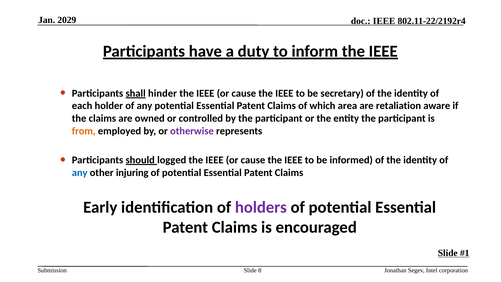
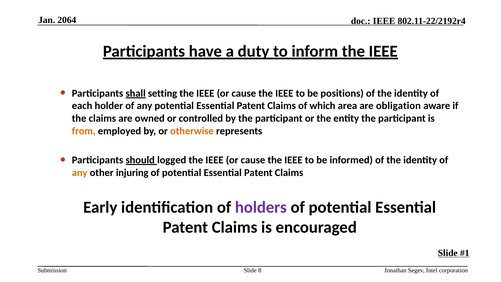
2029: 2029 -> 2064 (67, 20)
hinder: hinder -> setting (163, 93)
secretary: secretary -> positions (342, 93)
retaliation: retaliation -> obligation (398, 106)
otherwise colour: purple -> orange (192, 131)
any colour: blue -> orange (80, 173)
